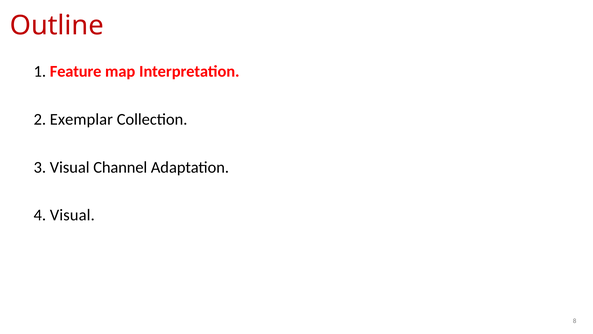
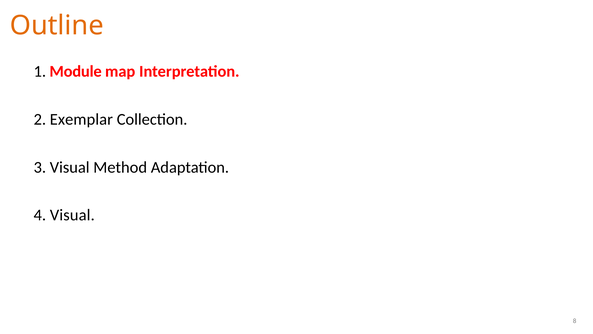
Outline colour: red -> orange (57, 25)
Feature: Feature -> Module (76, 71)
Channel: Channel -> Method (120, 167)
